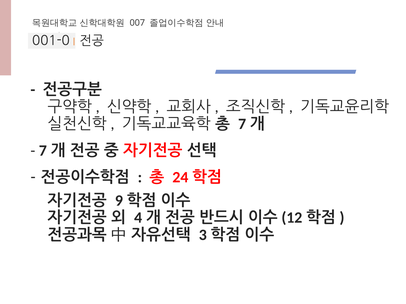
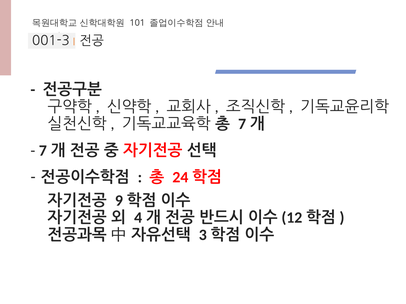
007: 007 -> 101 (137, 23)
001-0: 001-0 -> 001-3 (51, 41)
